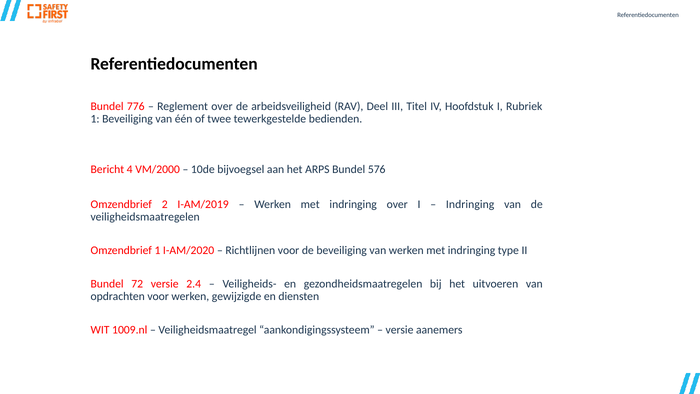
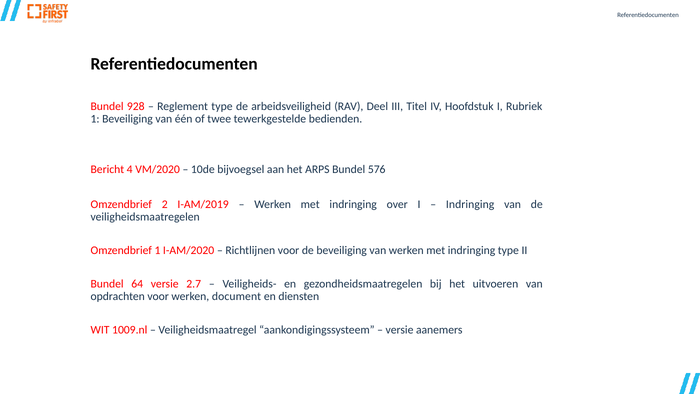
776: 776 -> 928 (136, 106)
Reglement over: over -> type (222, 106)
VM/2000: VM/2000 -> VM/2020 (158, 169)
72: 72 -> 64 (137, 283)
2.4: 2.4 -> 2.7 (194, 283)
gewijzigde: gewijzigde -> document (237, 296)
